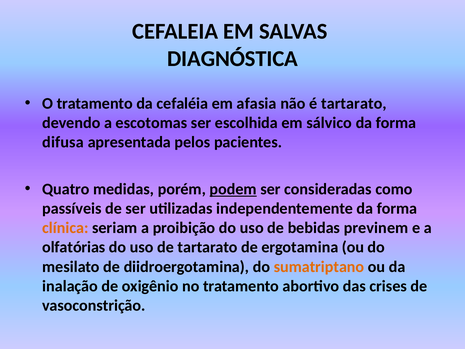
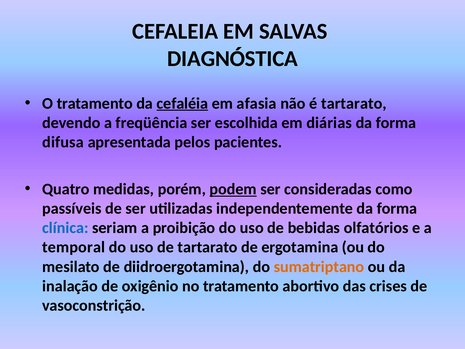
cefaléia underline: none -> present (182, 103)
escotomas: escotomas -> freqüência (151, 123)
sálvico: sálvico -> diárias (329, 123)
clínica colour: orange -> blue (65, 228)
previnem: previnem -> olfatórios (376, 228)
olfatórias: olfatórias -> temporal (74, 247)
